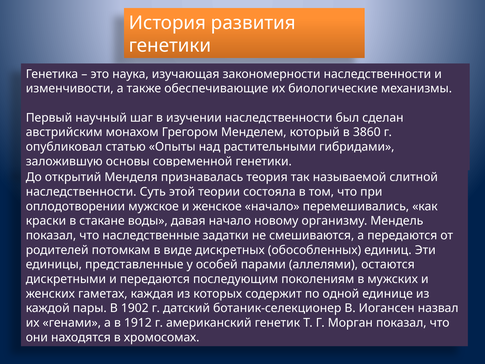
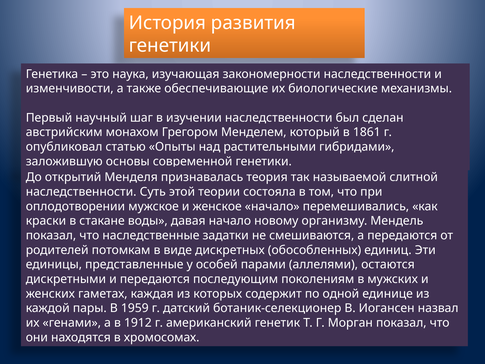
3860: 3860 -> 1861 (367, 132)
1902: 1902 -> 1959 (135, 308)
